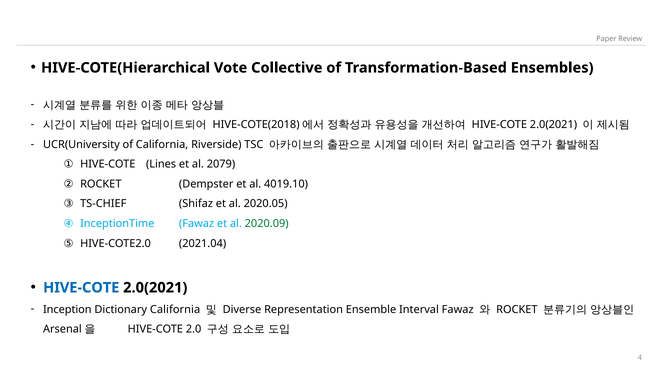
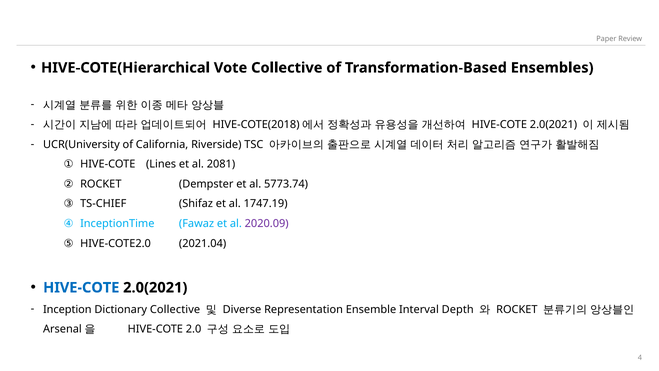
2079: 2079 -> 2081 (221, 164)
4019.10: 4019.10 -> 5773.74 (286, 184)
2020.05: 2020.05 -> 1747.19 (266, 204)
2020.09 colour: green -> purple (267, 223)
Dictionary California: California -> Collective (175, 309)
Interval Fawaz: Fawaz -> Depth (458, 309)
